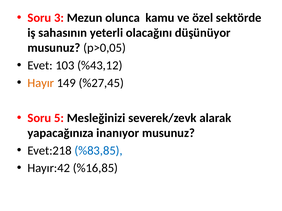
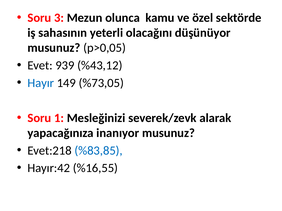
103: 103 -> 939 (65, 66)
Hayır colour: orange -> blue (41, 83)
%27,45: %27,45 -> %73,05 (101, 83)
5: 5 -> 1 (59, 118)
%16,85: %16,85 -> %16,55 (95, 168)
